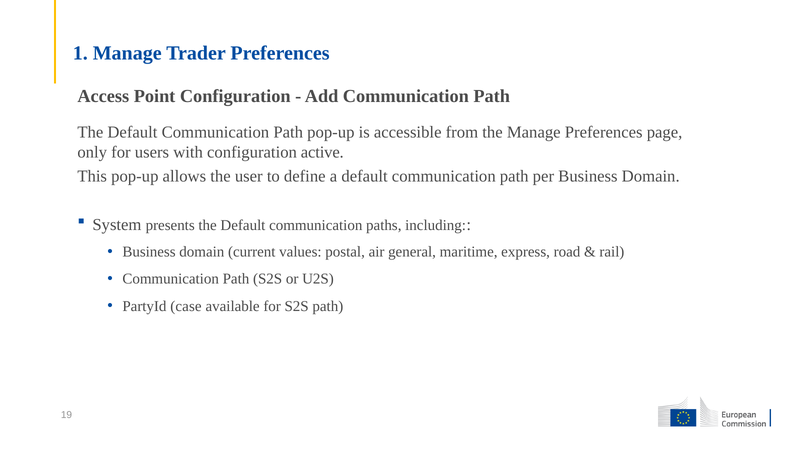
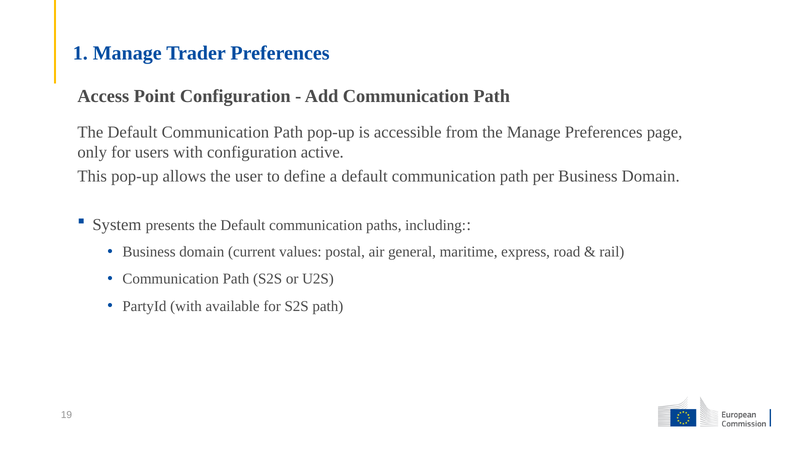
PartyId case: case -> with (186, 306)
